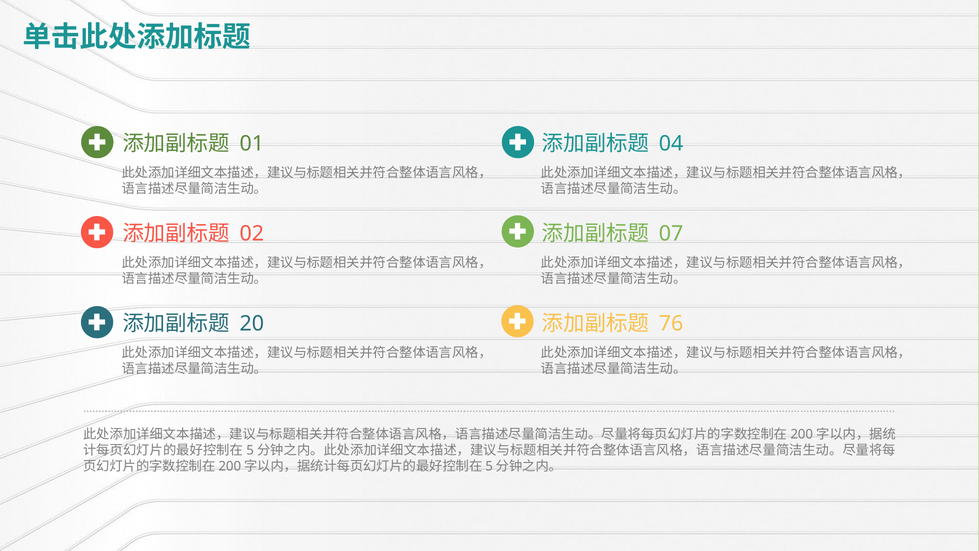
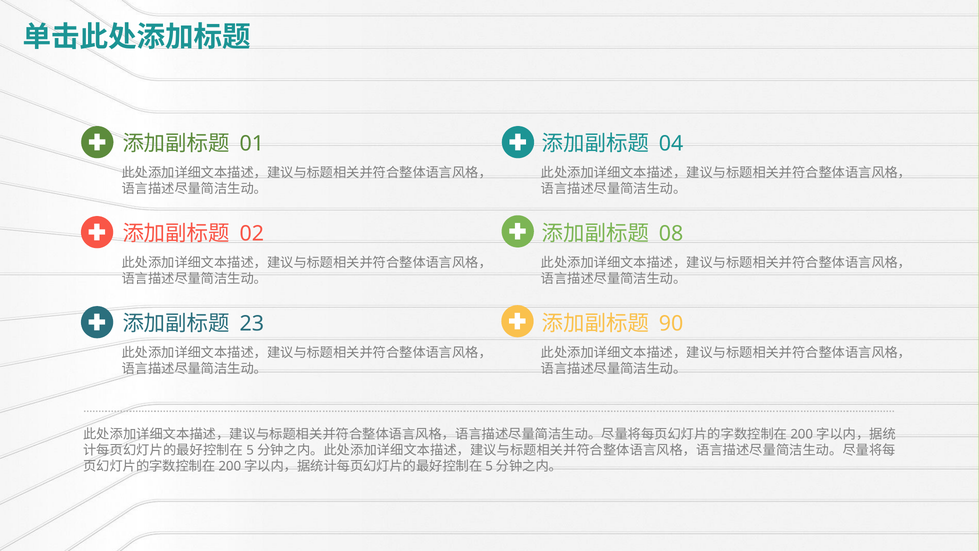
07: 07 -> 08 (671, 234)
20: 20 -> 23 (252, 323)
76: 76 -> 90 (671, 323)
